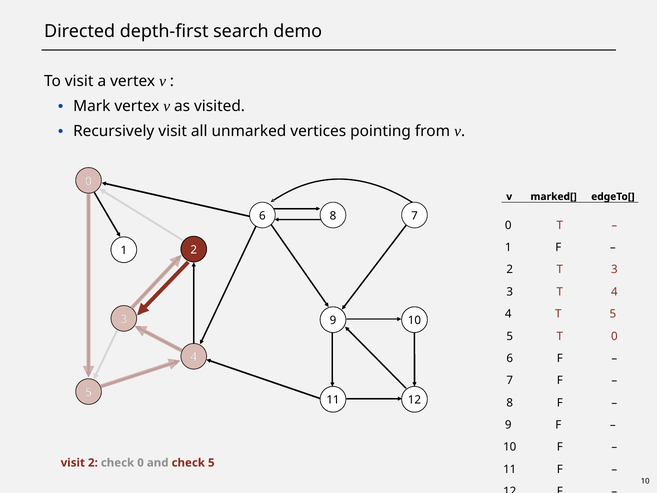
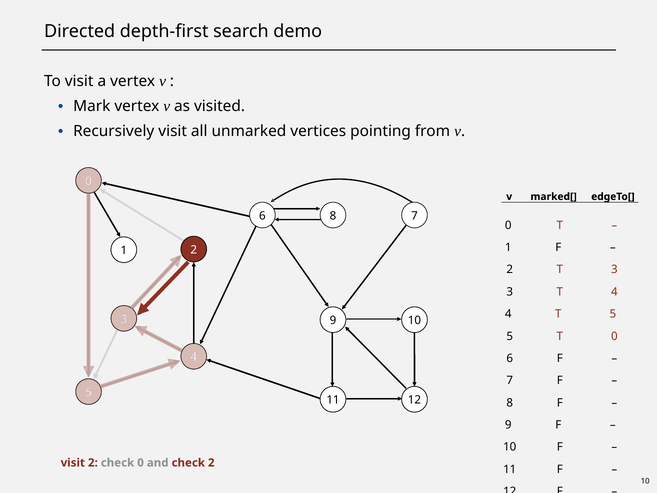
check 5: 5 -> 2 (211, 463)
